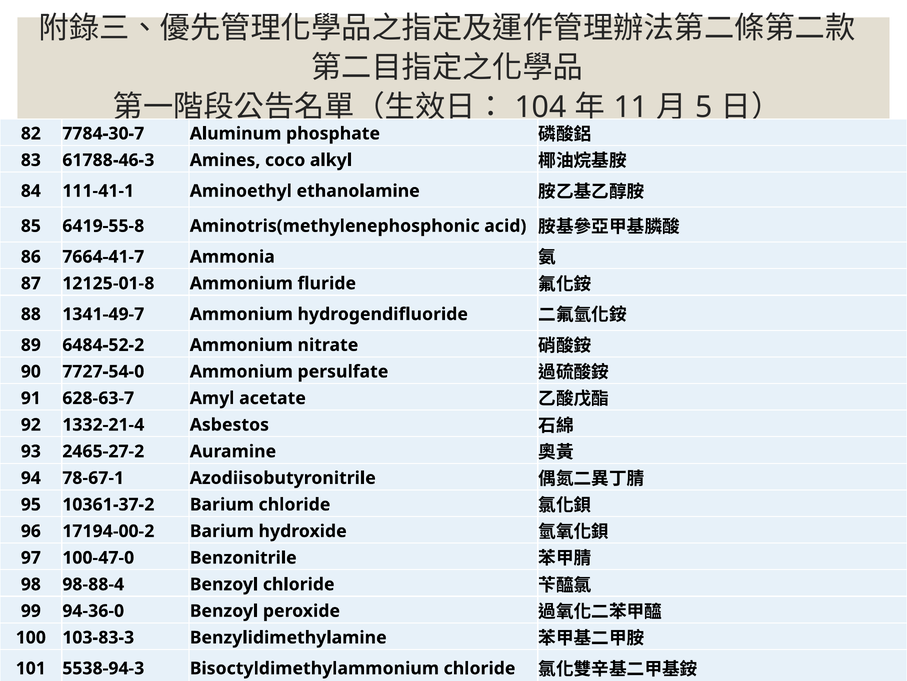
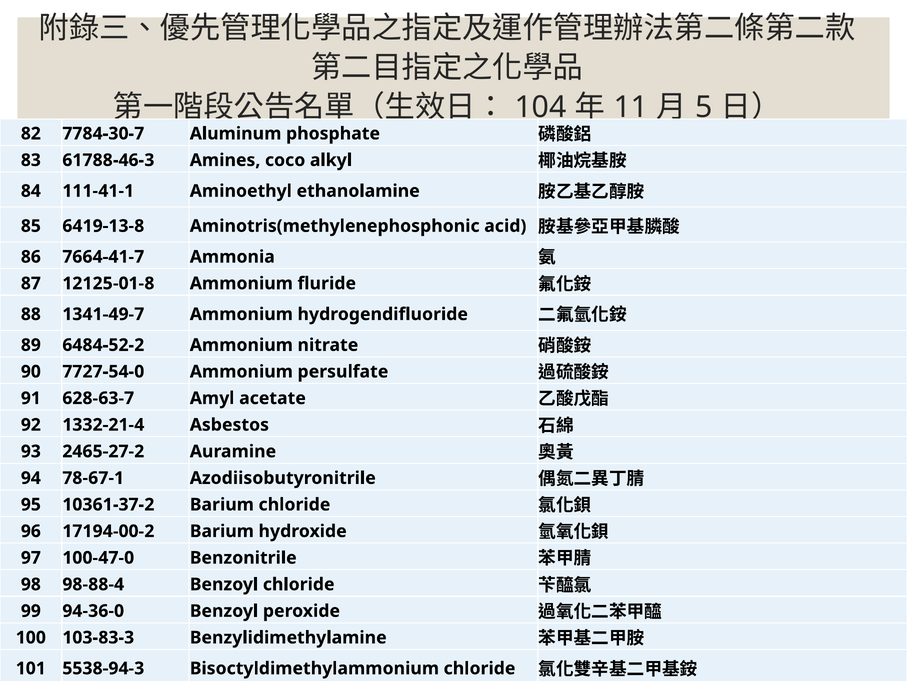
6419-55-8: 6419-55-8 -> 6419-13-8 (103, 226)
